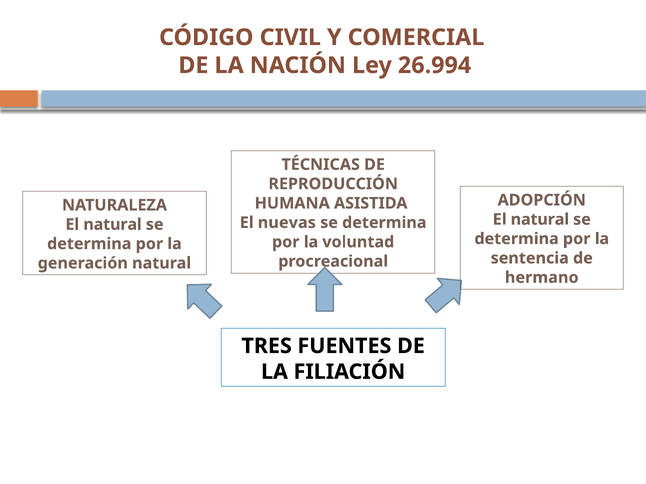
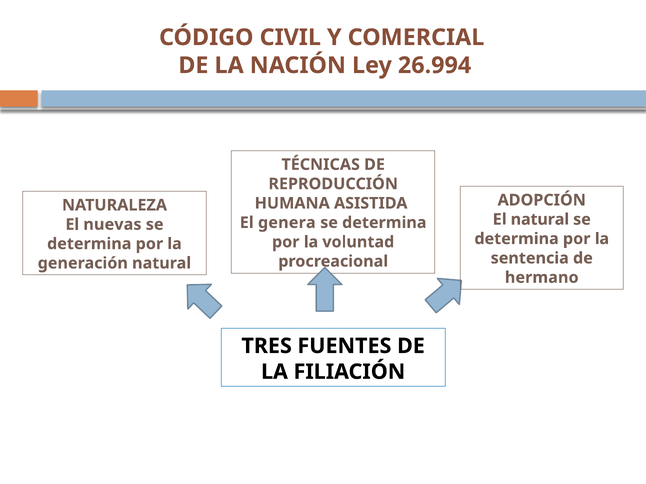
nuevas: nuevas -> genera (287, 223)
natural: natural -> nuevas (112, 225)
